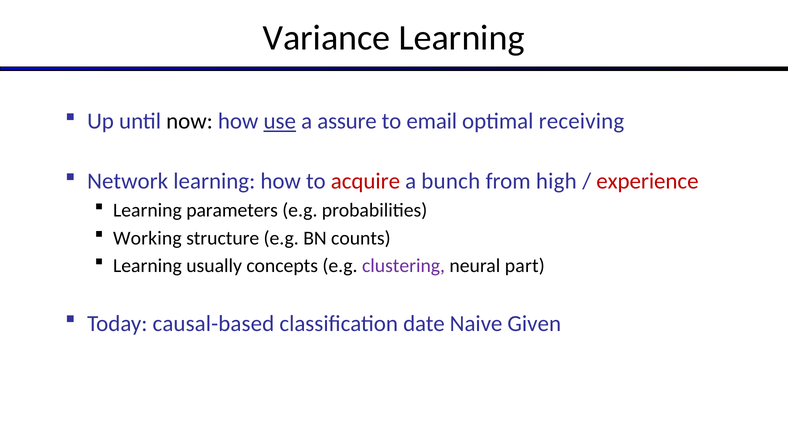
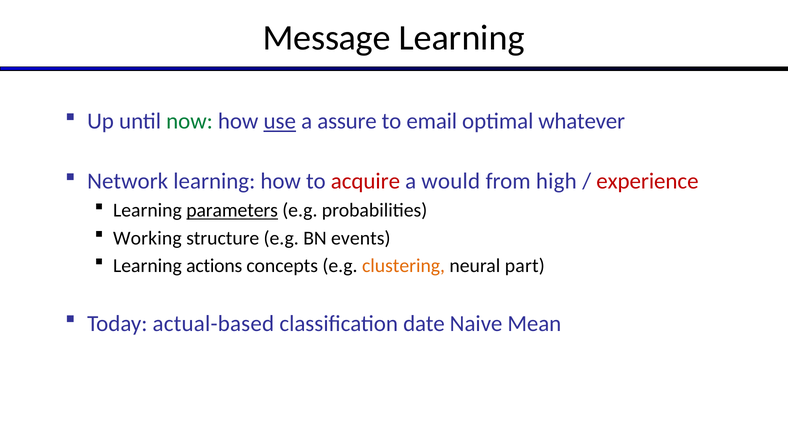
Variance: Variance -> Message (327, 38)
now colour: black -> green (189, 121)
receiving: receiving -> whatever (582, 121)
bunch: bunch -> would (451, 181)
parameters underline: none -> present (232, 211)
counts: counts -> events (361, 238)
usually: usually -> actions (214, 266)
clustering colour: purple -> orange (404, 266)
causal-based: causal-based -> actual-based (213, 324)
Given: Given -> Mean (534, 324)
